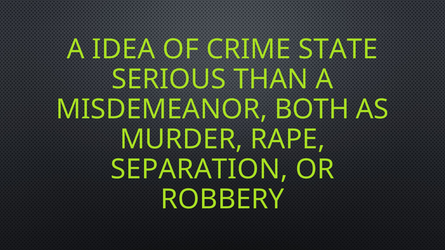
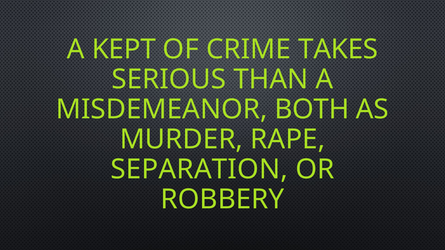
IDEA: IDEA -> KEPT (124, 49)
STATE: STATE -> TAKES (338, 49)
